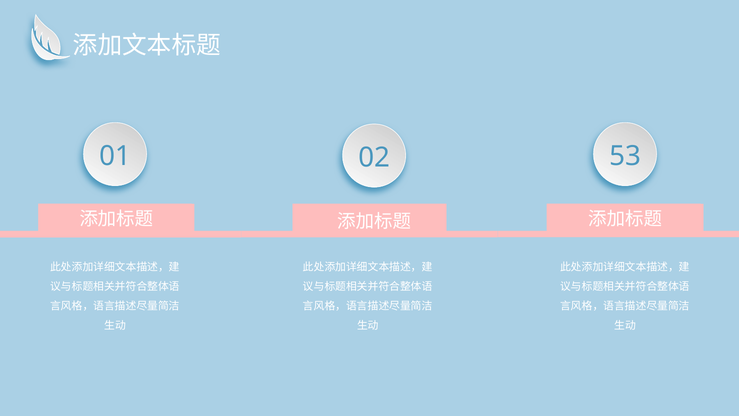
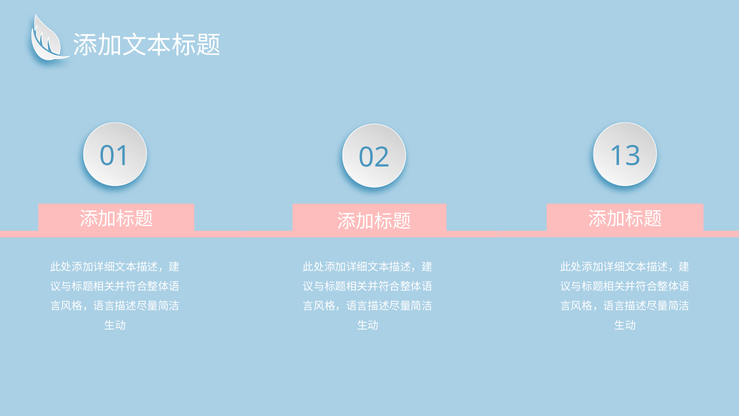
53: 53 -> 13 (625, 156)
